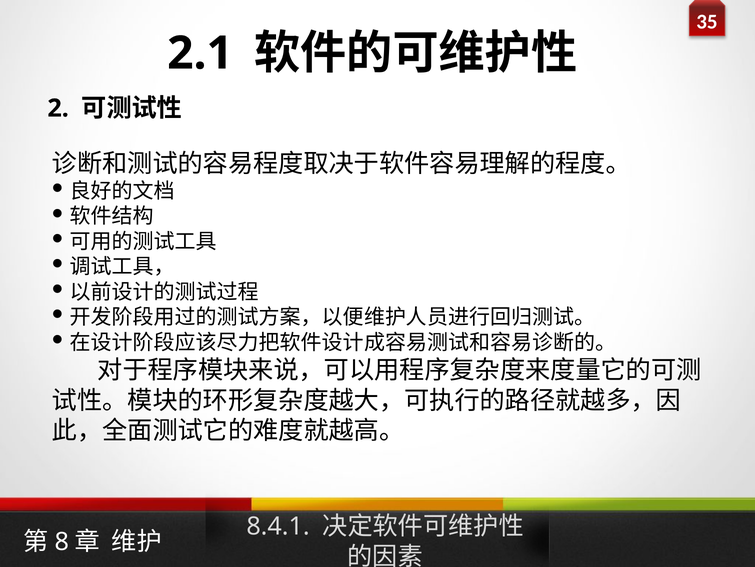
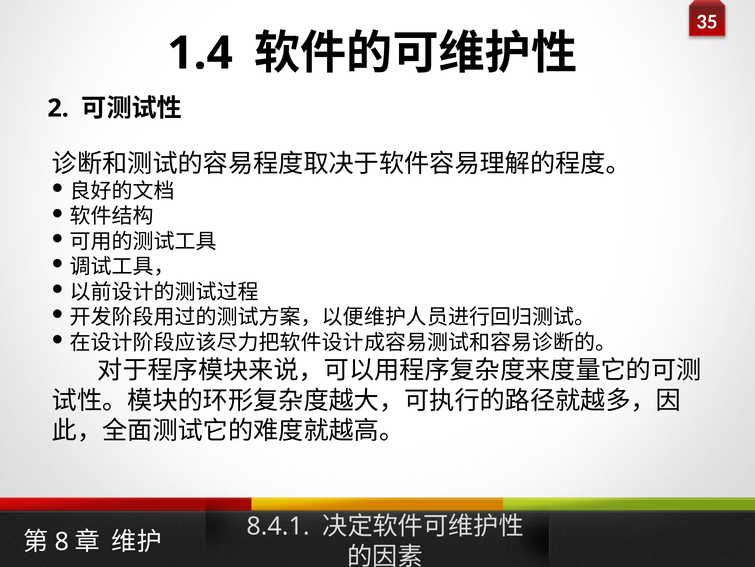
2.1: 2.1 -> 1.4 (200, 53)
